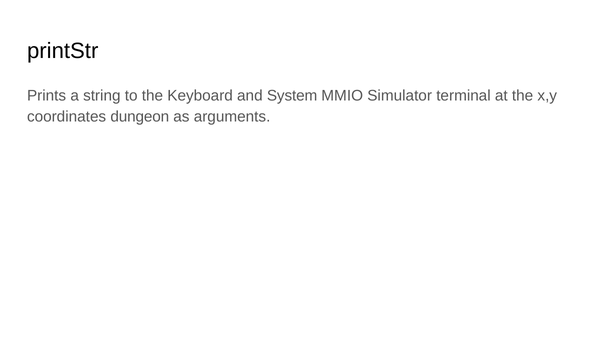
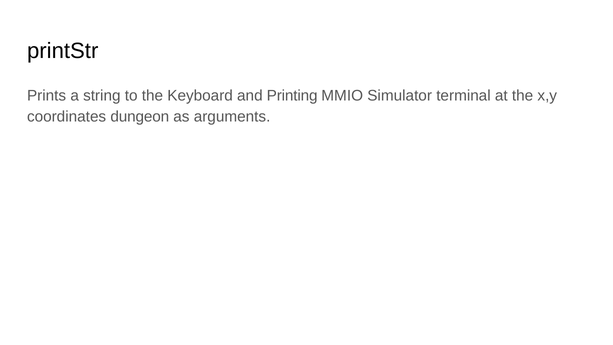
System: System -> Printing (292, 96)
